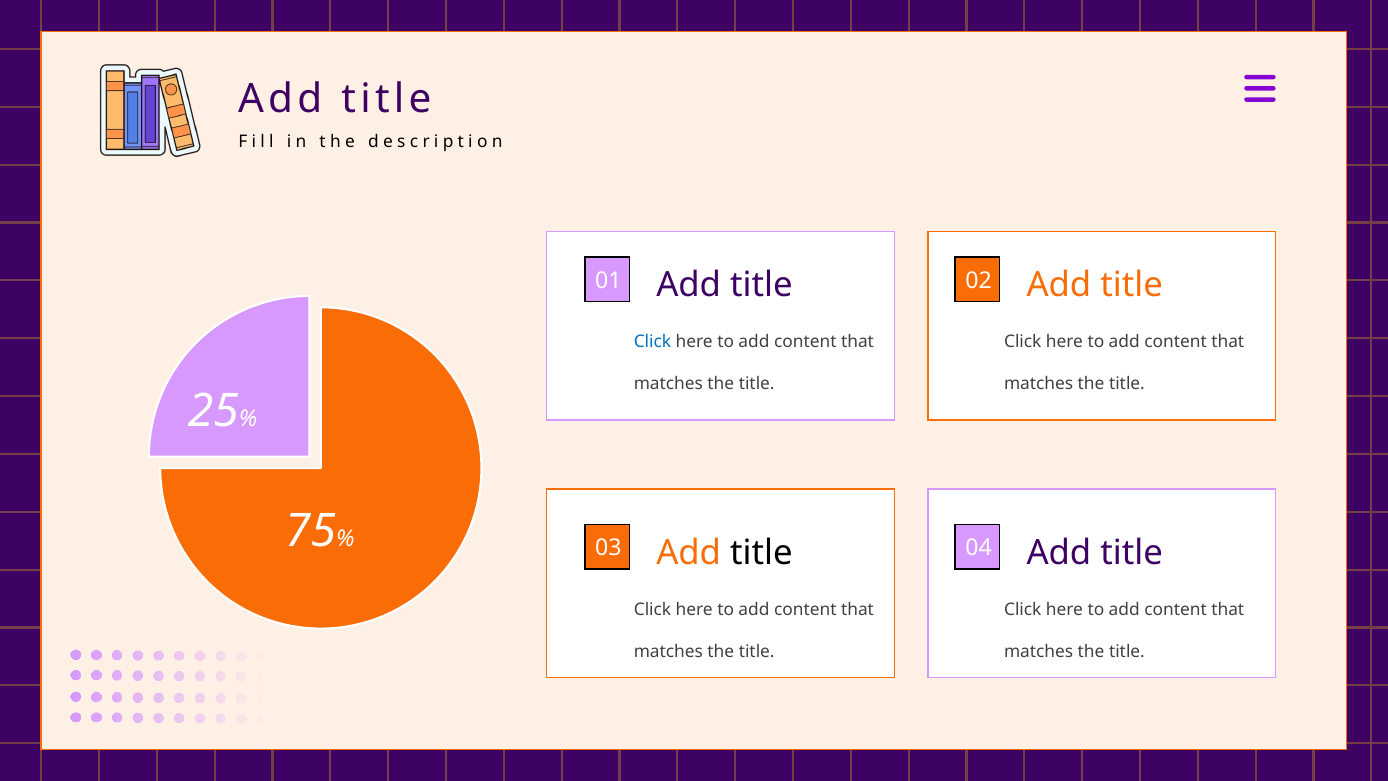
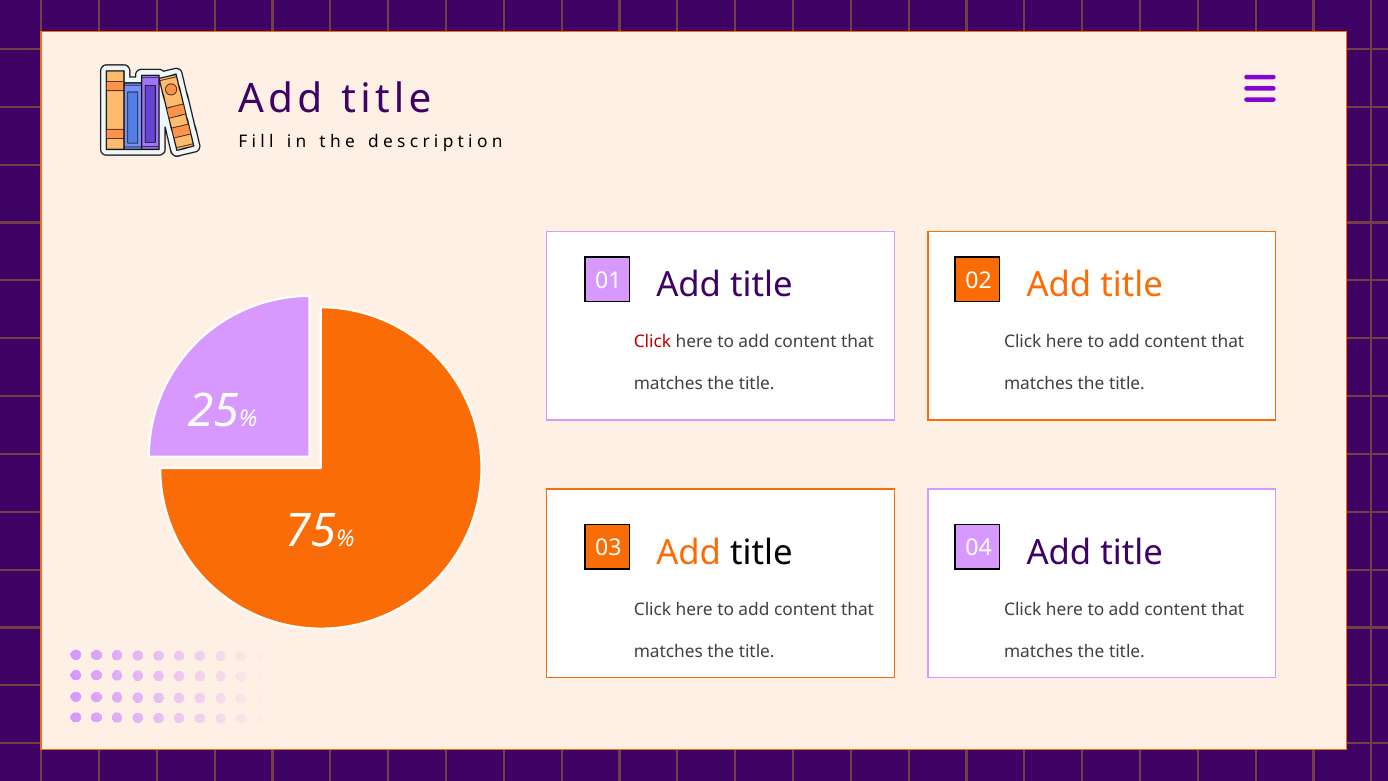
Click colour: blue -> red (653, 342)
